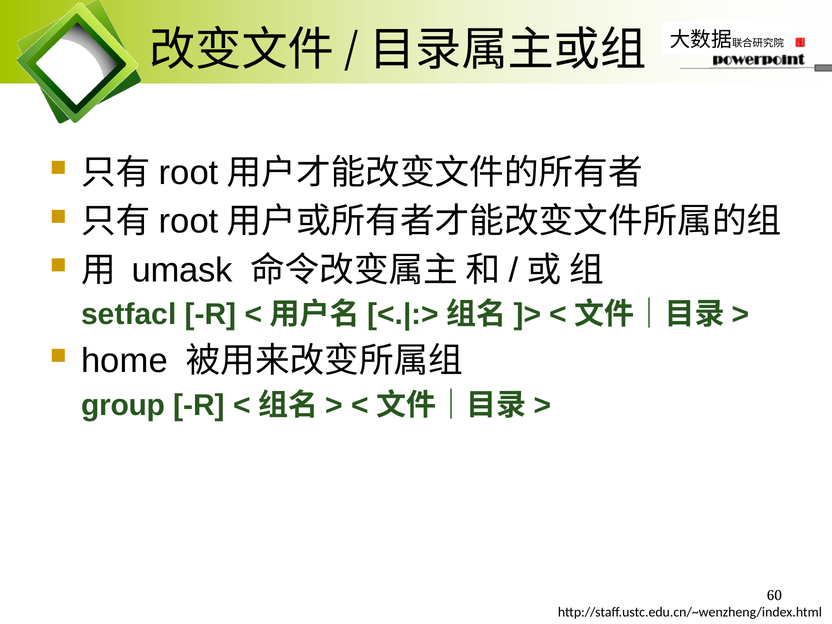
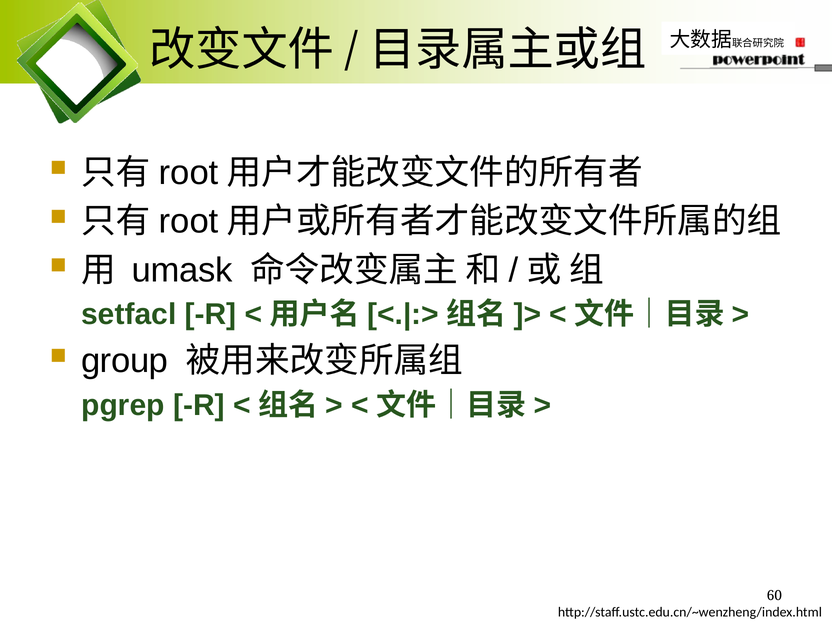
home: home -> group (125, 361)
group: group -> pgrep (123, 405)
